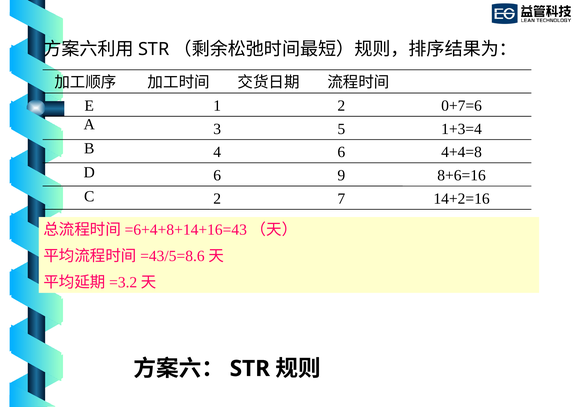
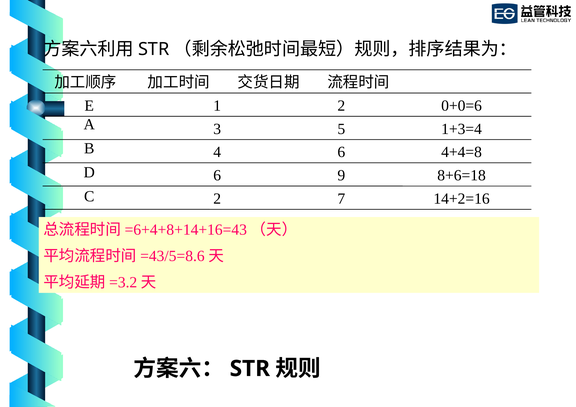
0+7=6: 0+7=6 -> 0+0=6 (462, 106)
8+6=16: 8+6=16 -> 8+6=18 (462, 176)
